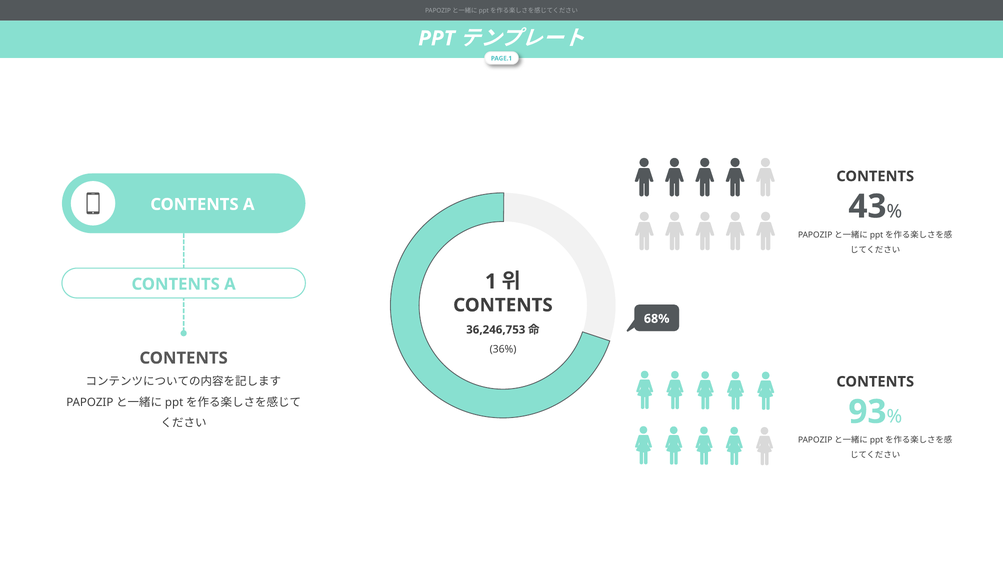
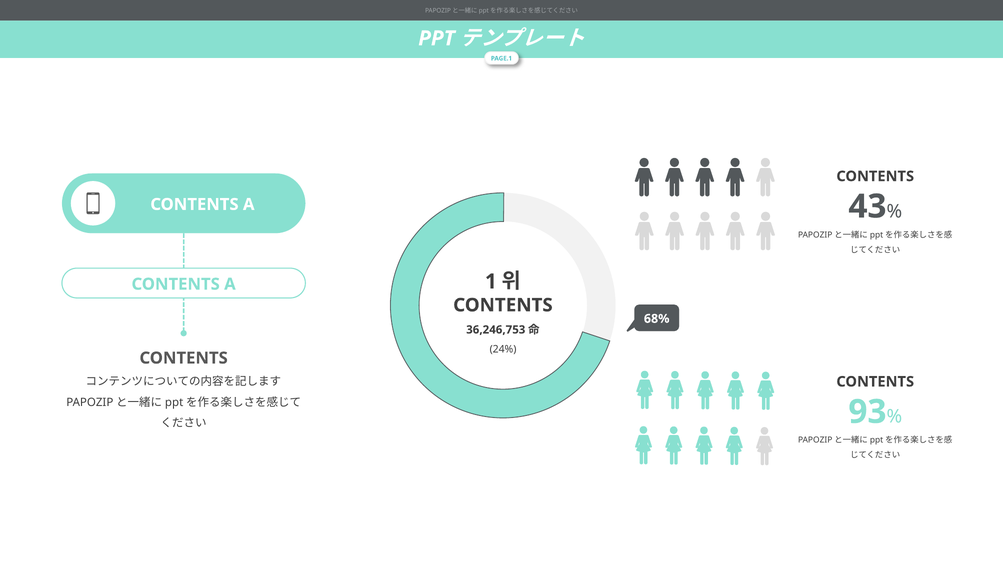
36%: 36% -> 24% (503, 349)
